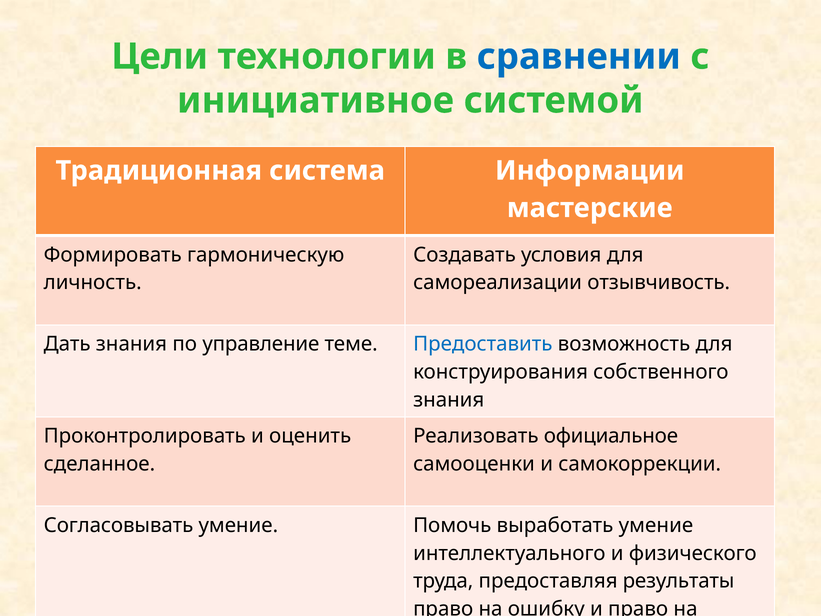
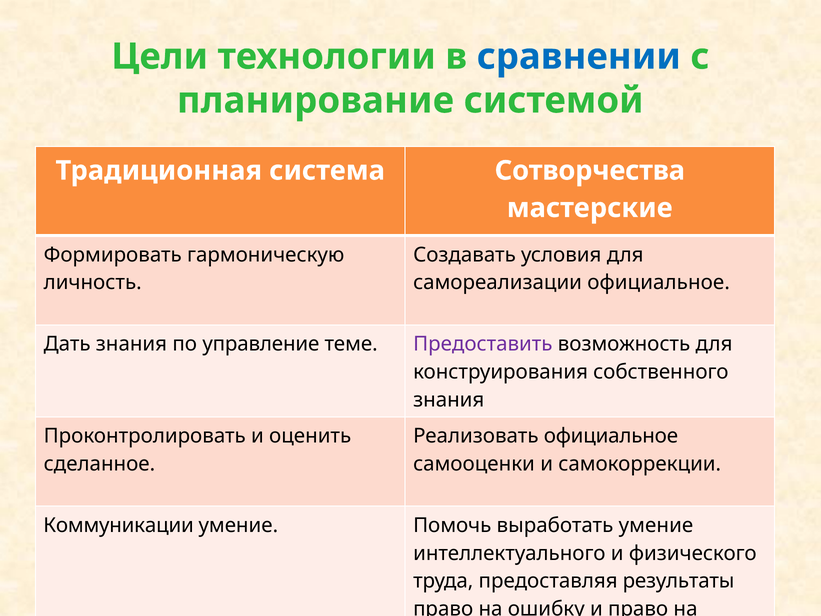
инициативное: инициативное -> планирование (315, 100)
Информации: Информации -> Сотворчества (590, 171)
самореализации отзывчивость: отзывчивость -> официальное (659, 283)
Предоставить colour: blue -> purple (483, 344)
Согласовывать: Согласовывать -> Коммуникации (119, 525)
